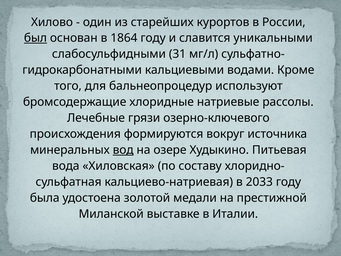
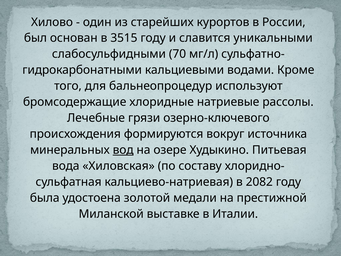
был underline: present -> none (35, 38)
1864: 1864 -> 3515 (124, 38)
31: 31 -> 70 (177, 54)
2033: 2033 -> 2082 (259, 182)
